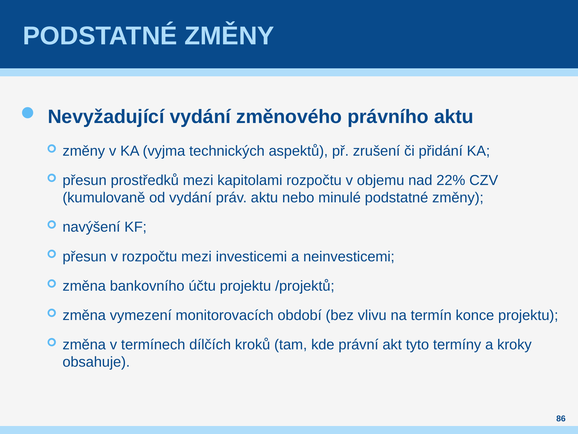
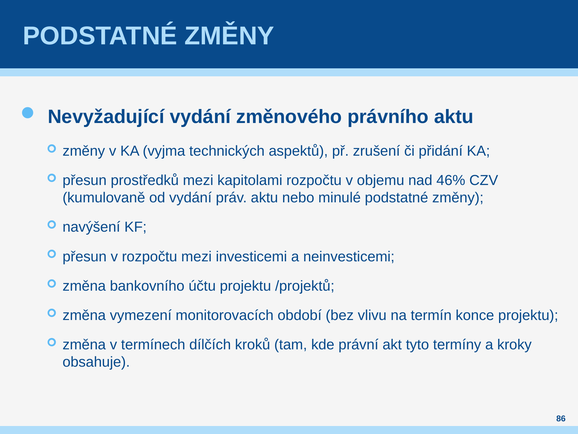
22%: 22% -> 46% (451, 180)
